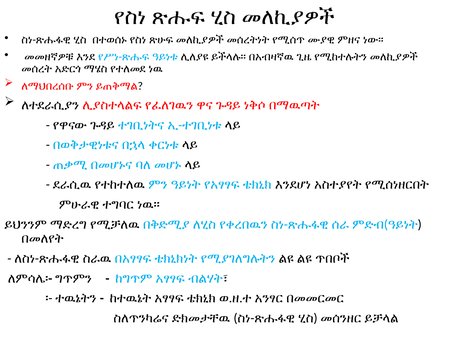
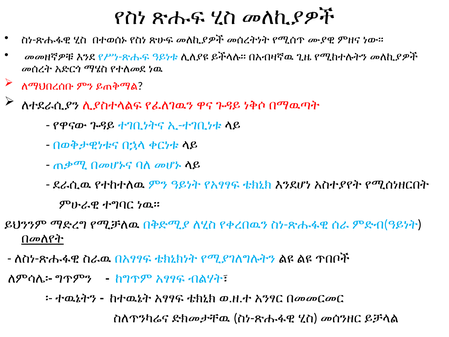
በመለየት underline: none -> present (42, 238)
